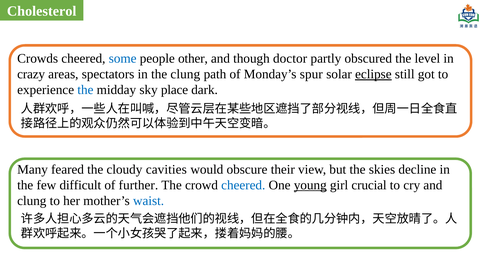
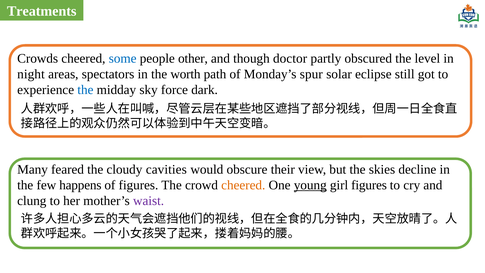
Cholesterol: Cholesterol -> Treatments (42, 11)
crazy: crazy -> night (31, 74)
the clung: clung -> worth (185, 74)
eclipse underline: present -> none (373, 74)
place: place -> force (174, 90)
difficult: difficult -> happens (80, 185)
of further: further -> figures (138, 185)
cheered colour: blue -> orange (243, 185)
girl crucial: crucial -> figures (369, 185)
waist colour: blue -> purple (149, 201)
